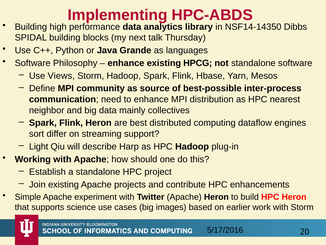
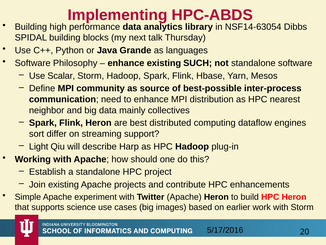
NSF14-14350: NSF14-14350 -> NSF14-63054 (253, 27)
HPCG: HPCG -> SUCH (198, 63)
Views: Views -> Scalar (61, 76)
